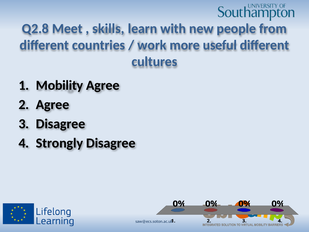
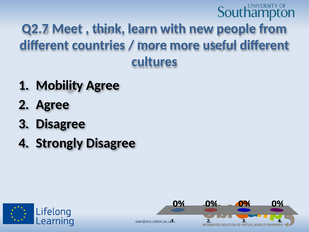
Q2.8: Q2.8 -> Q2.7 (35, 28)
skills: skills -> think (109, 28)
work: work -> more (152, 45)
